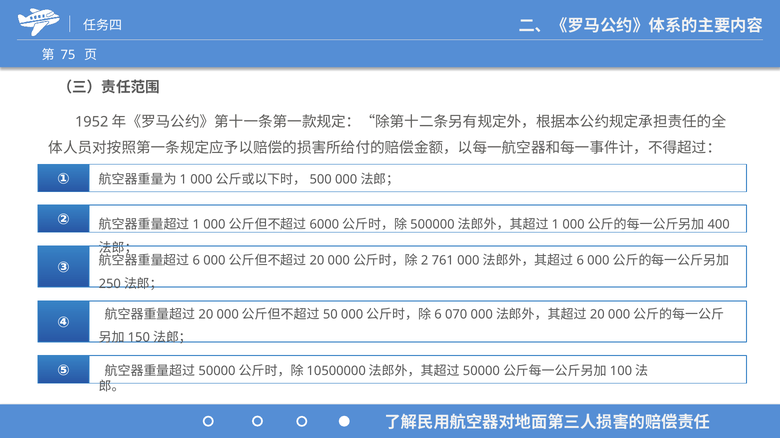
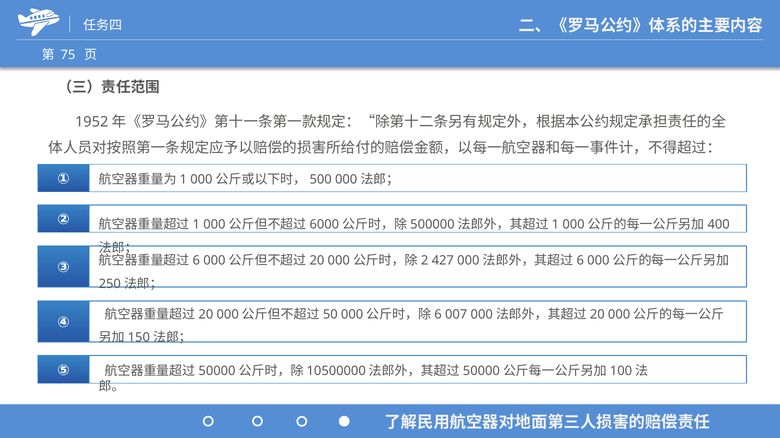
761: 761 -> 427 (443, 261)
070: 070 -> 007 (456, 315)
